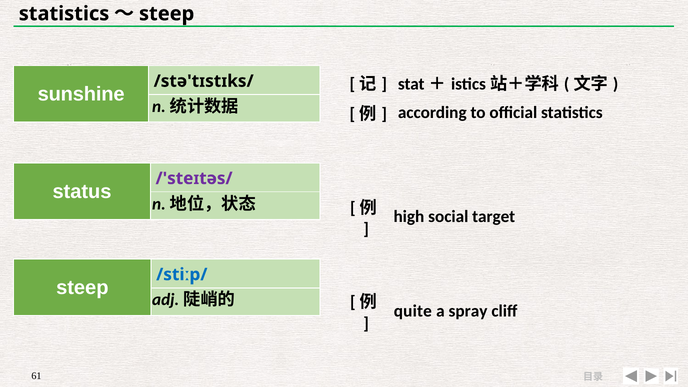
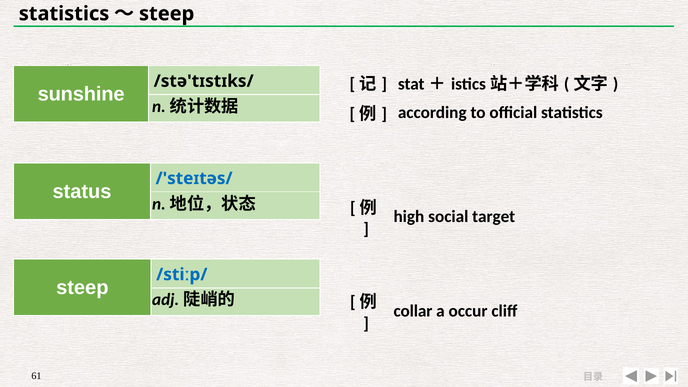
/'steɪtəs/ colour: purple -> blue (194, 178)
quite: quite -> collar (413, 311)
spray: spray -> occur (468, 311)
